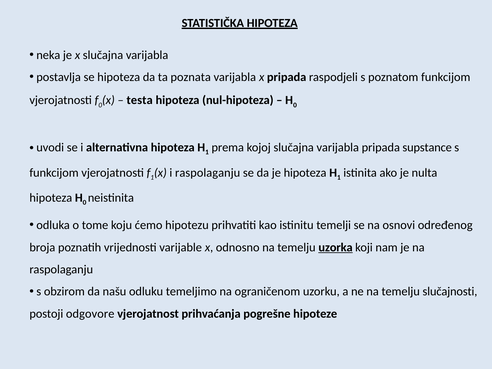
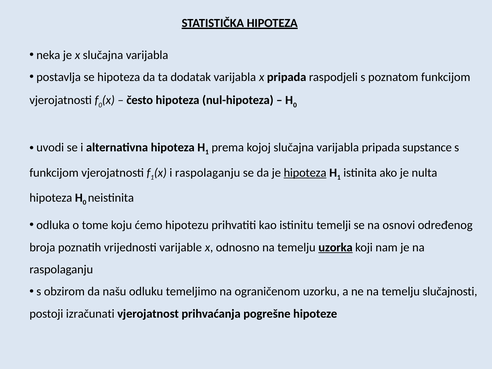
poznata: poznata -> dodatak (191, 77)
testa: testa -> često (140, 100)
hipoteza underline: none -> present (305, 173)
odgovore: odgovore -> izračunati (90, 314)
